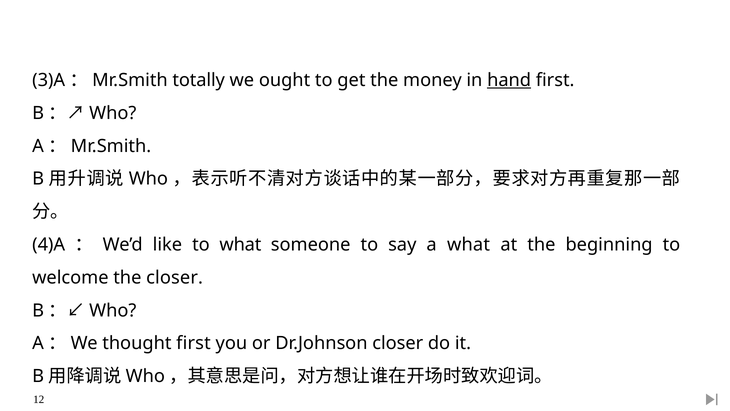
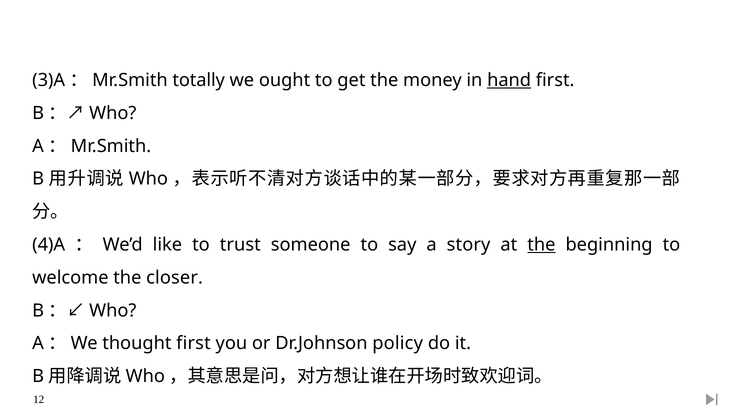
to what: what -> trust (240, 245)
a what: what -> story (469, 245)
the underline: none -> present (541, 245)
Dr.Johnson closer: closer -> policy (398, 343)
